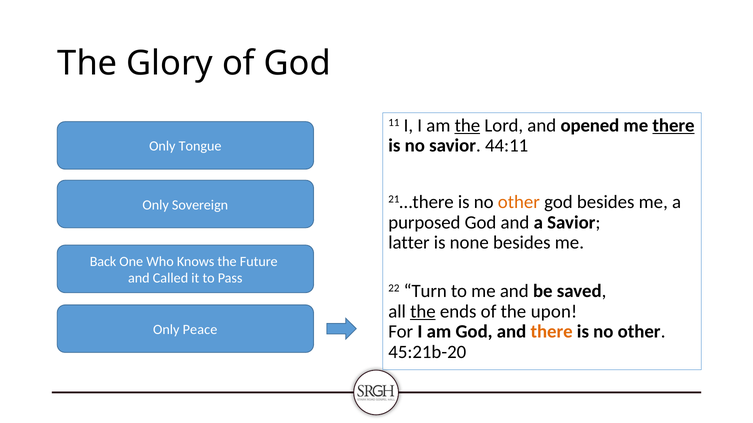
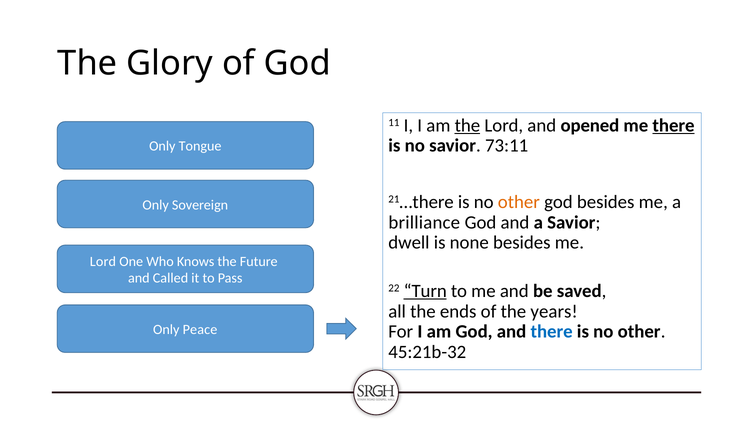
44:11: 44:11 -> 73:11 (507, 146)
purposed: purposed -> brilliance (424, 223)
latter: latter -> dwell (409, 243)
Back: Back -> Lord (103, 262)
Turn underline: none -> present (425, 291)
the underline: present -> none (423, 312)
upon: upon -> years (554, 312)
there colour: orange -> blue (552, 332)
45:21b-20: 45:21b-20 -> 45:21b-32 (427, 352)
